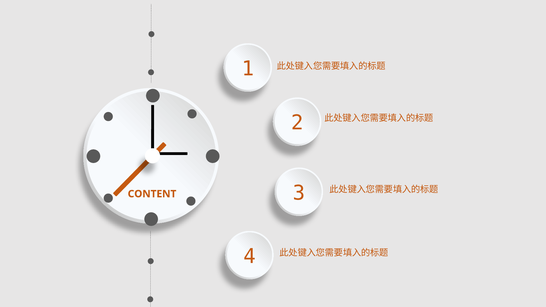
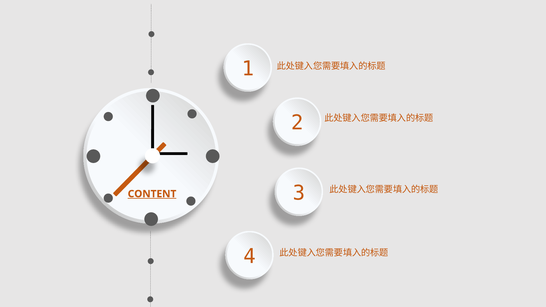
CONTENT underline: none -> present (152, 194)
